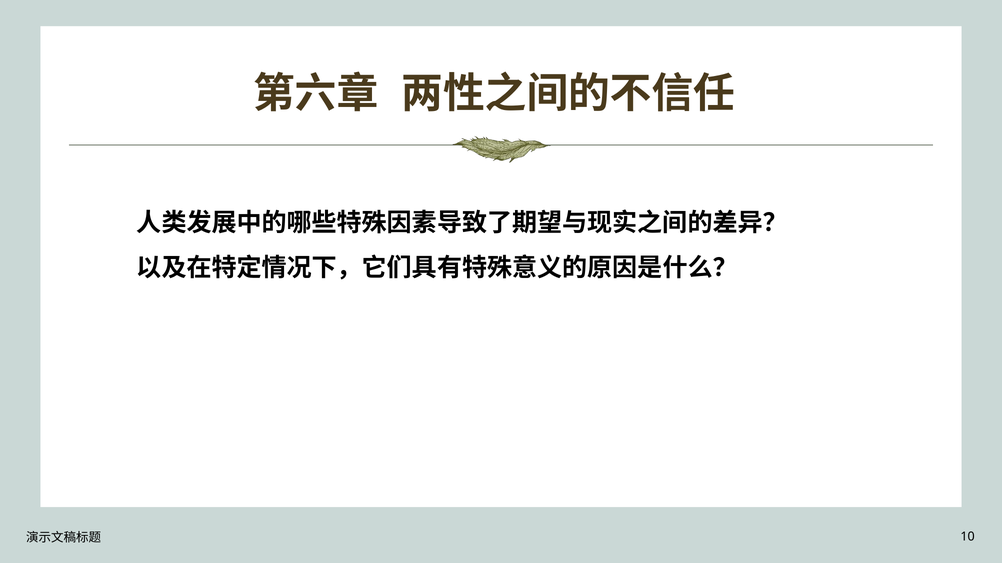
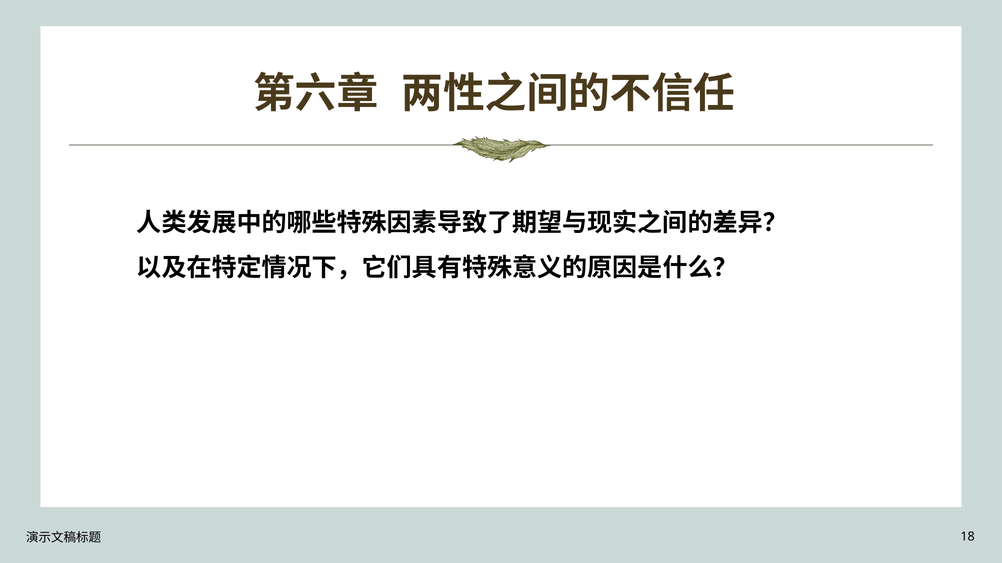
10: 10 -> 18 (968, 537)
